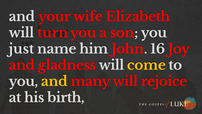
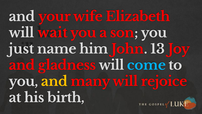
turn: turn -> wait (53, 33)
16: 16 -> 13 (158, 49)
come colour: yellow -> light blue (146, 65)
